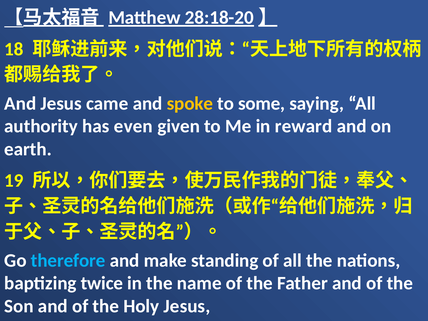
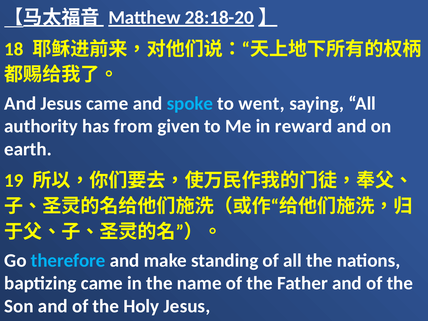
spoke colour: yellow -> light blue (190, 103)
some: some -> went (262, 103)
even: even -> from (133, 126)
baptizing twice: twice -> came (102, 283)
